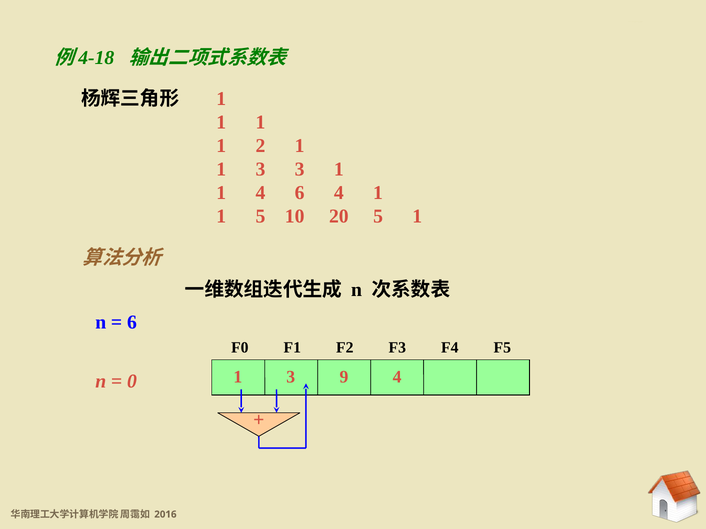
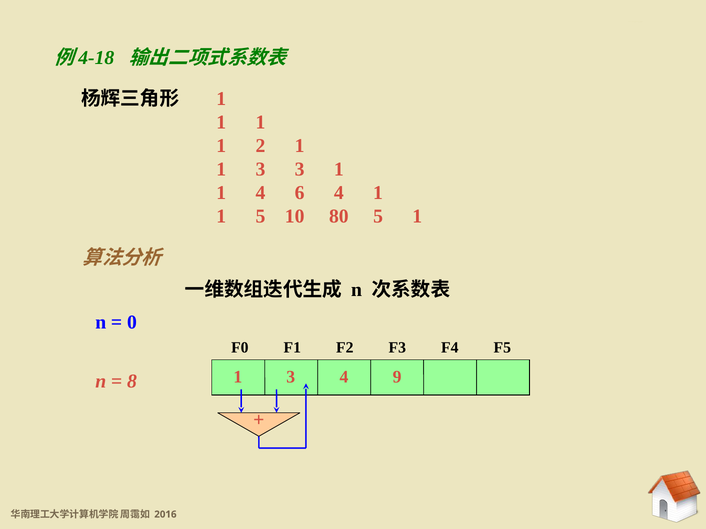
20: 20 -> 80 (339, 217)
6: 6 -> 0 (132, 323)
9: 9 -> 4 (344, 377)
3 4: 4 -> 9 (397, 377)
0: 0 -> 8 (132, 382)
